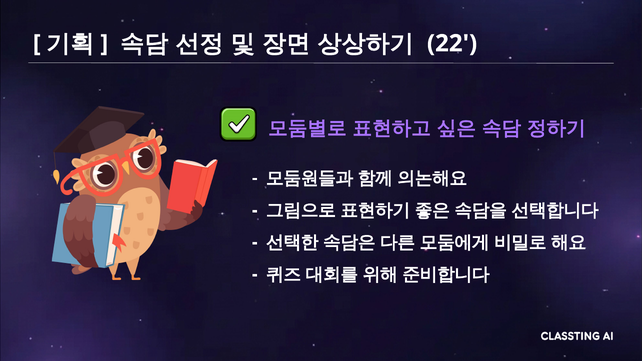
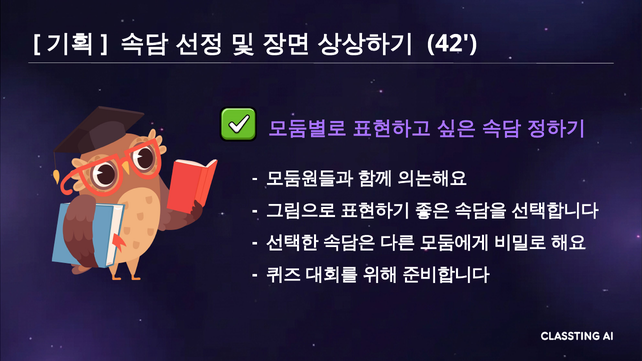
22: 22 -> 42 (452, 43)
